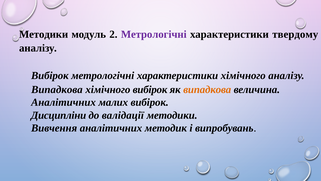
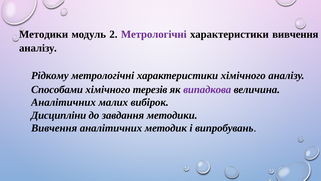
характеристики твердому: твердому -> вивчення (295, 34)
Вибірок: Вибірок -> Рідкому (50, 76)
Випадкова: Випадкова -> Способами (57, 89)
хімічного вибірок: вибірок -> терезів (150, 89)
випадкова colour: orange -> purple (207, 89)
валідації: валідації -> завдання (123, 115)
